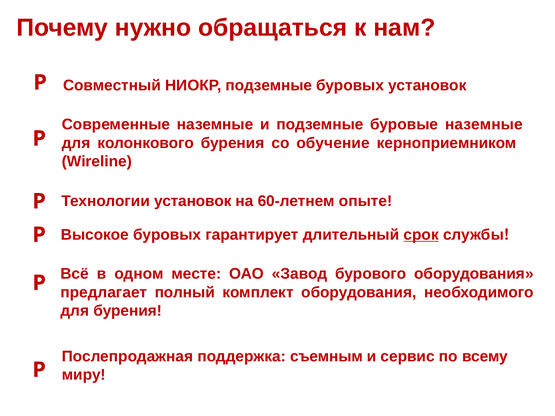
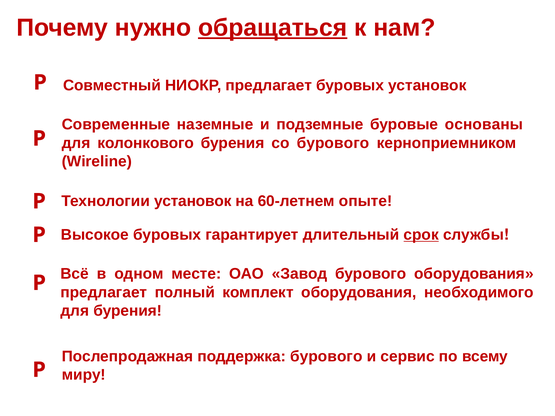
обращаться underline: none -> present (273, 28)
НИОКР подземные: подземные -> предлагает (269, 85)
буровые наземные: наземные -> основаны (484, 125)
со обучение: обучение -> бурового (333, 143)
поддержка съемным: съемным -> бурового (326, 357)
